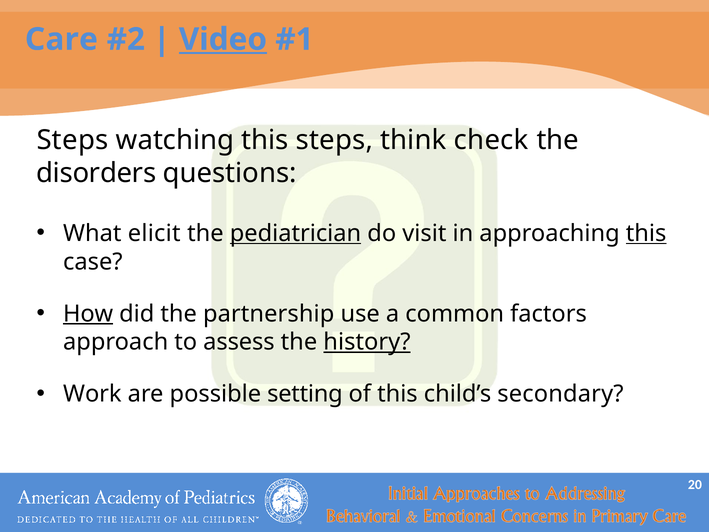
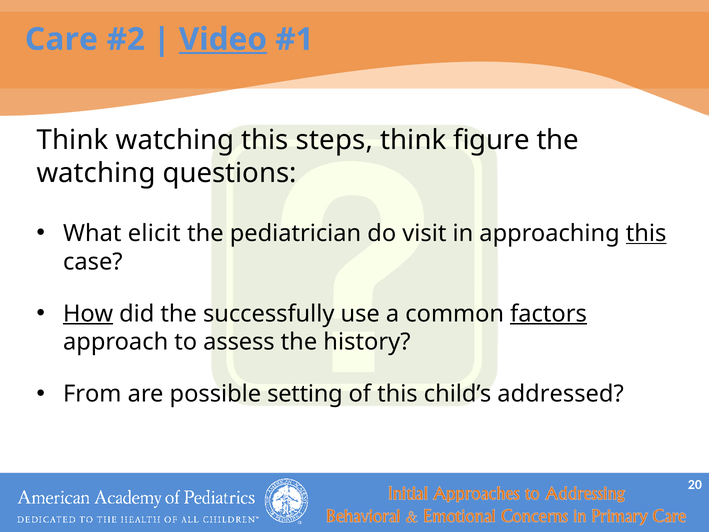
Steps: Steps -> Think (73, 140)
check: check -> figure (491, 140)
disorders: disorders -> watching (96, 173)
pediatrician underline: present -> none (296, 233)
partnership: partnership -> successfully (269, 314)
factors underline: none -> present (549, 314)
history underline: present -> none (367, 342)
Work: Work -> From (92, 394)
secondary: secondary -> addressed (561, 394)
